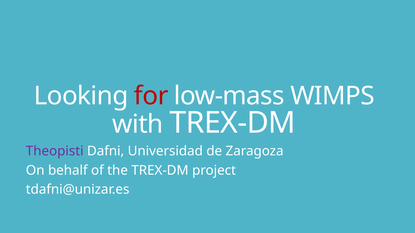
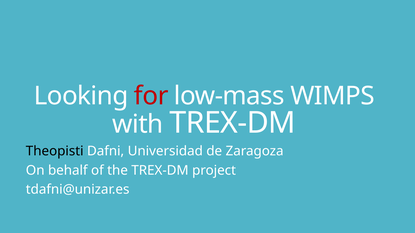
Theopisti colour: purple -> black (55, 151)
